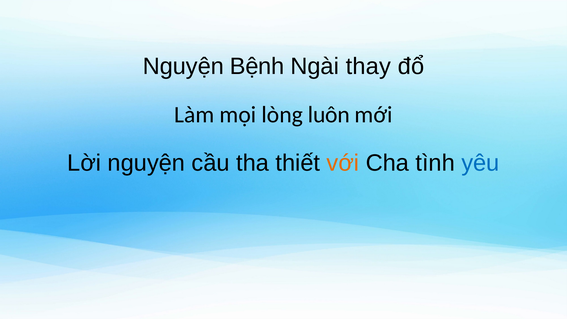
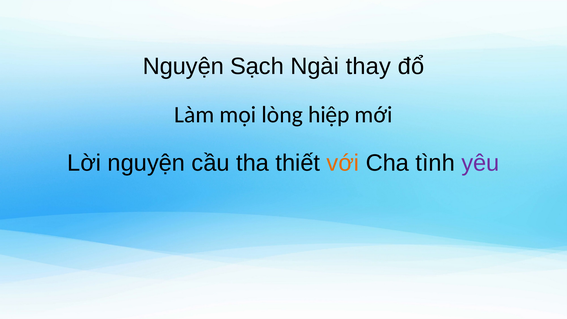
Bệnh: Bệnh -> Sạch (257, 66)
luôn: luôn -> hiệp (329, 115)
yêu colour: blue -> purple (480, 163)
